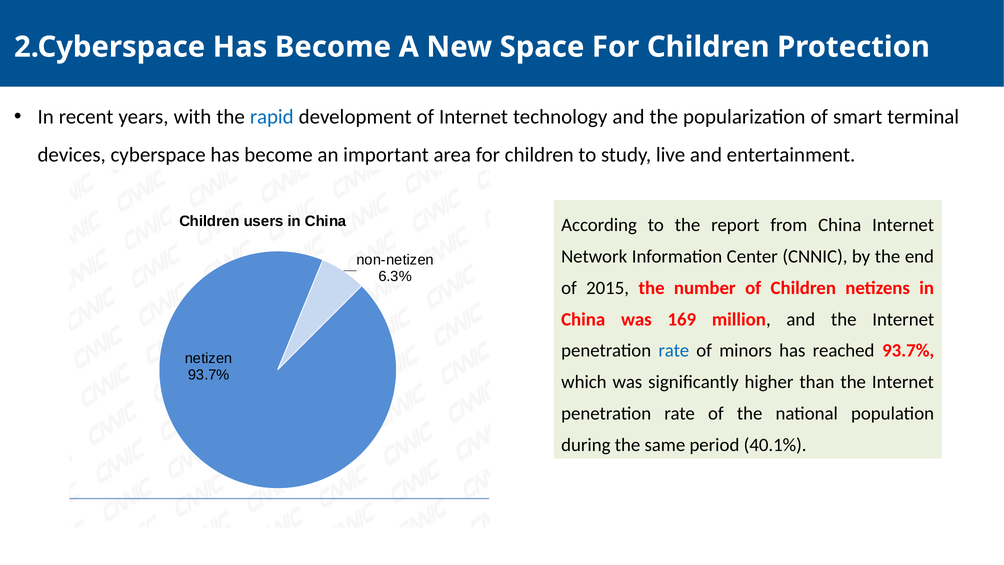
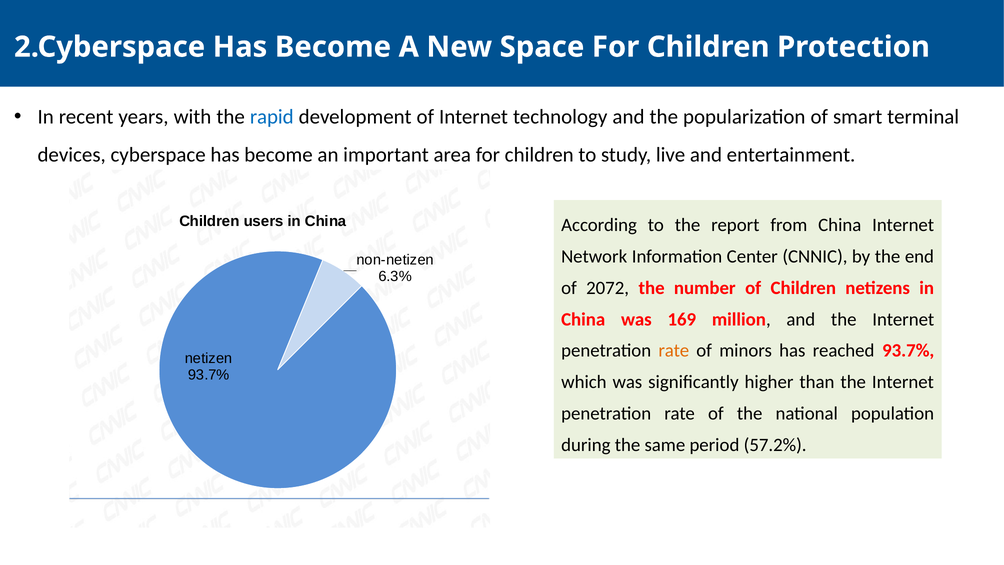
2015: 2015 -> 2072 (608, 288)
rate colour: blue -> orange (674, 351)
40.1%: 40.1% -> 57.2% (775, 445)
